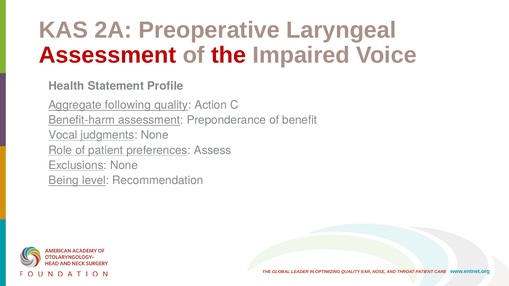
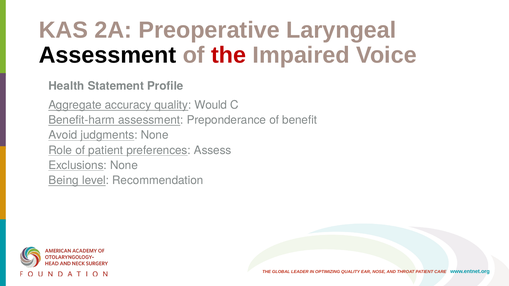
Assessment colour: red -> black (108, 55)
following: following -> accuracy (128, 105)
Action: Action -> Would (211, 105)
Vocal: Vocal -> Avoid (63, 135)
